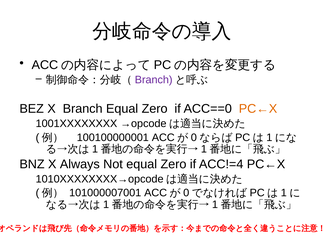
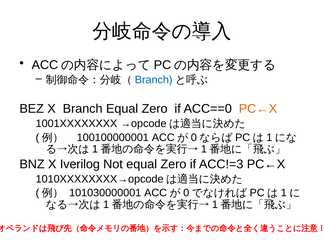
Branch colour: purple -> blue (154, 80)
Always: Always -> Iverilog (80, 164)
ACC!=4: ACC!=4 -> ACC!=3 (221, 164)
101000007001: 101000007001 -> 101030000001 (105, 193)
